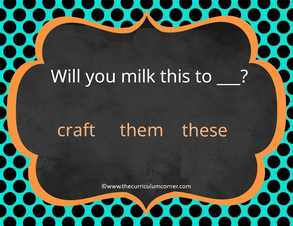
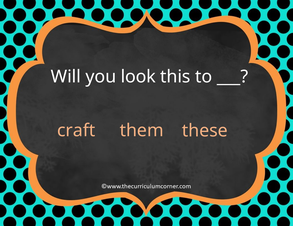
milk: milk -> look (138, 77)
